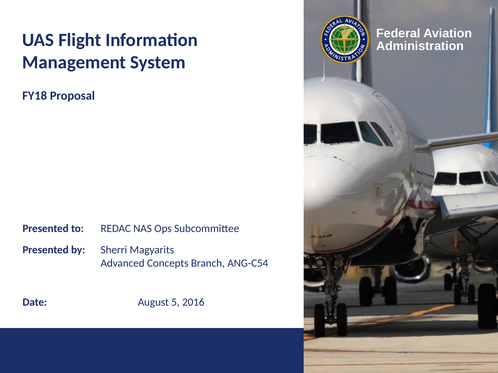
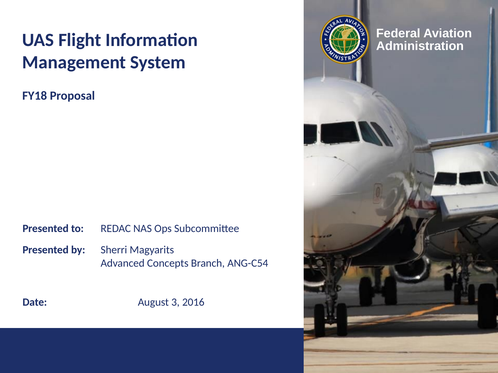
5: 5 -> 3 (175, 303)
